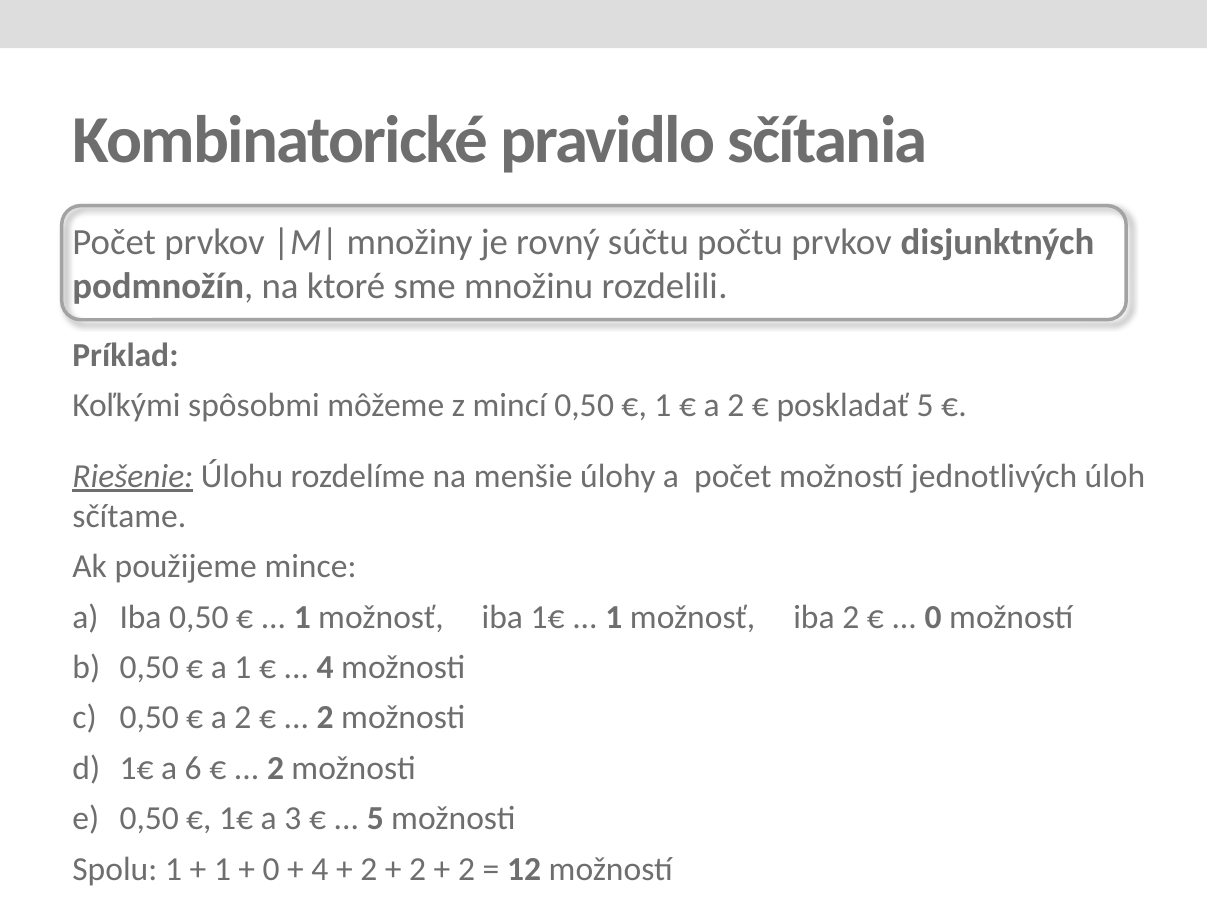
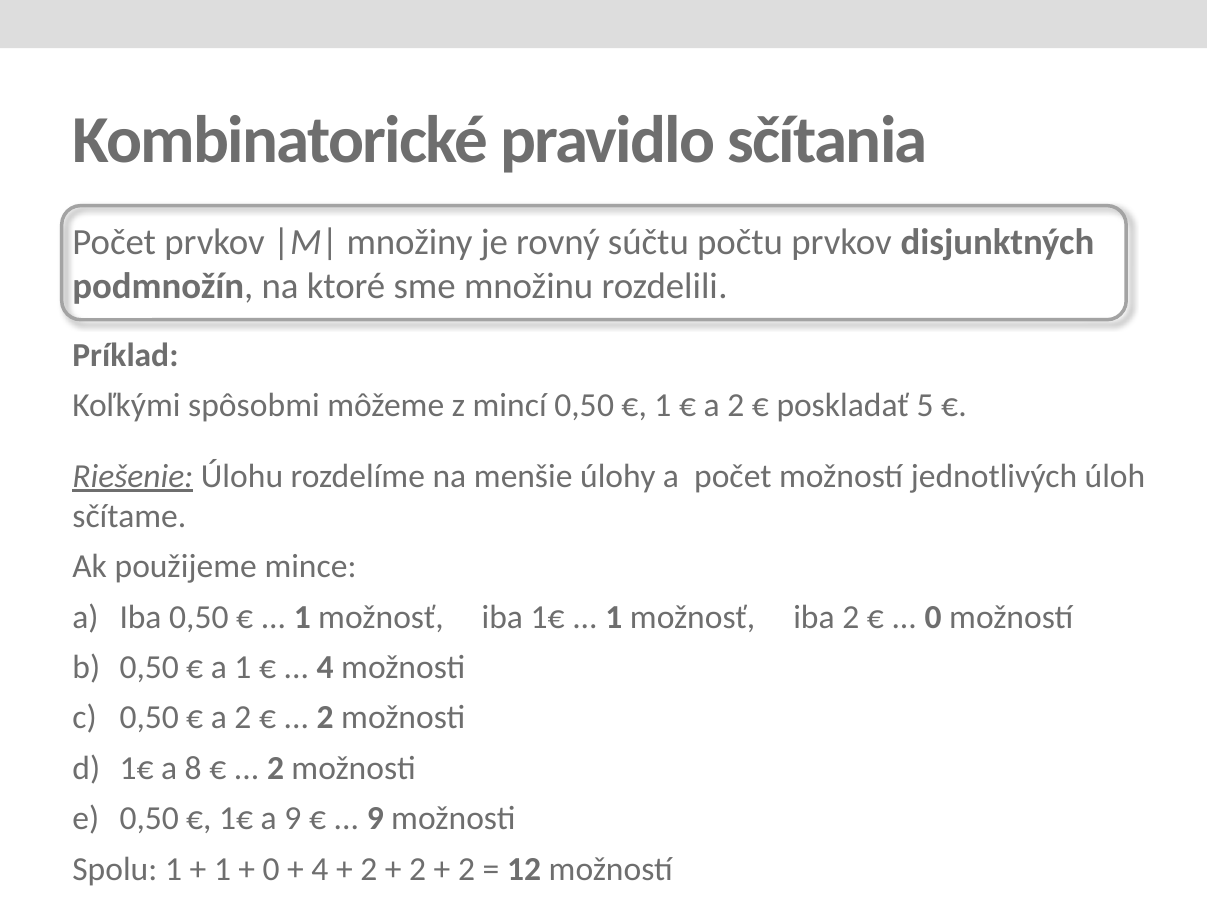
6: 6 -> 8 (193, 768)
a 3: 3 -> 9 (293, 818)
5: 5 -> 9 (375, 818)
